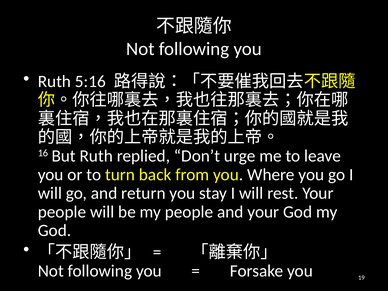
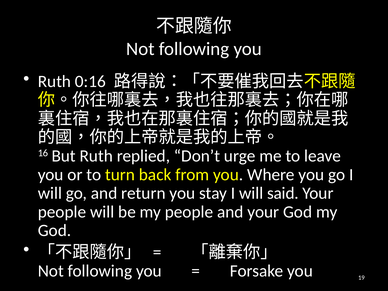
5:16: 5:16 -> 0:16 (90, 81)
rest: rest -> said (283, 193)
